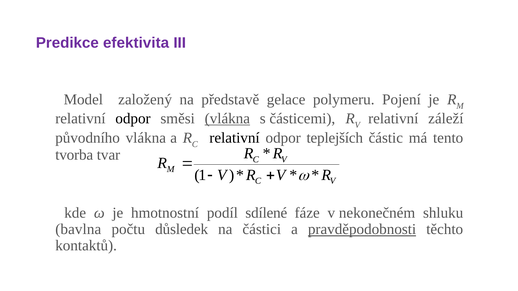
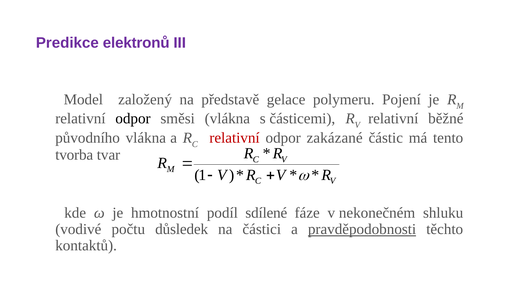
efektivita: efektivita -> elektronů (136, 43)
vlákna underline: present -> none (227, 119)
záleží: záleží -> běžné (446, 119)
relativní colour: black -> red (235, 138)
teplejších: teplejších -> zakázané (335, 138)
bavlna: bavlna -> vodivé (78, 230)
